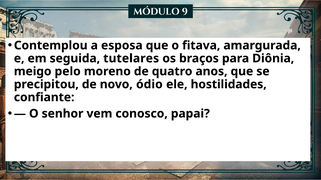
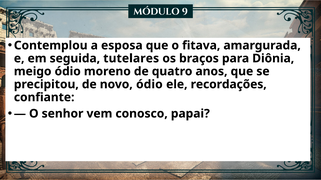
meigo pelo: pelo -> ódio (68, 72)
hostilidades: hostilidades -> recordações (229, 85)
